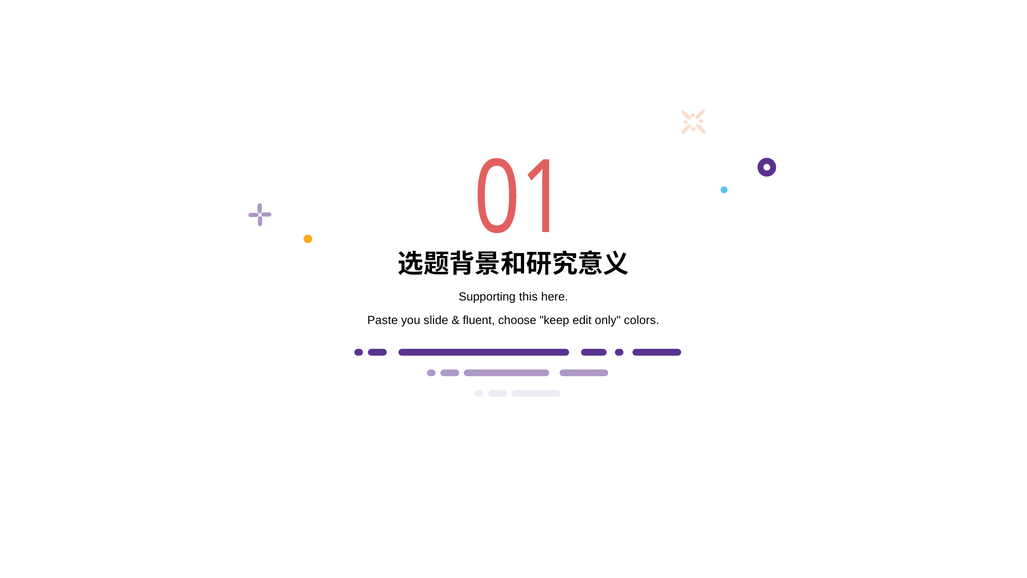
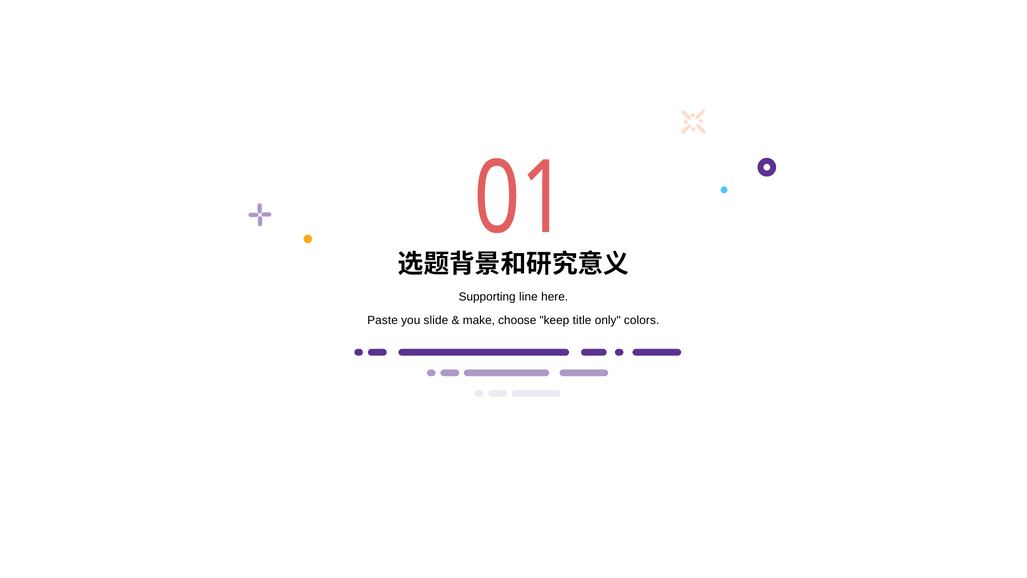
this: this -> line (528, 297)
fluent: fluent -> make (479, 320)
edit: edit -> title (582, 320)
